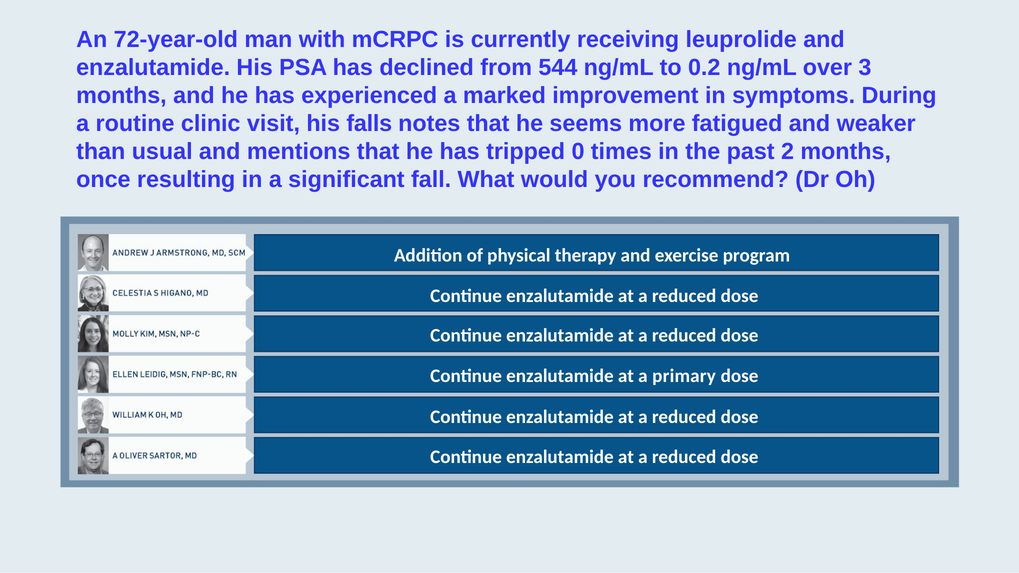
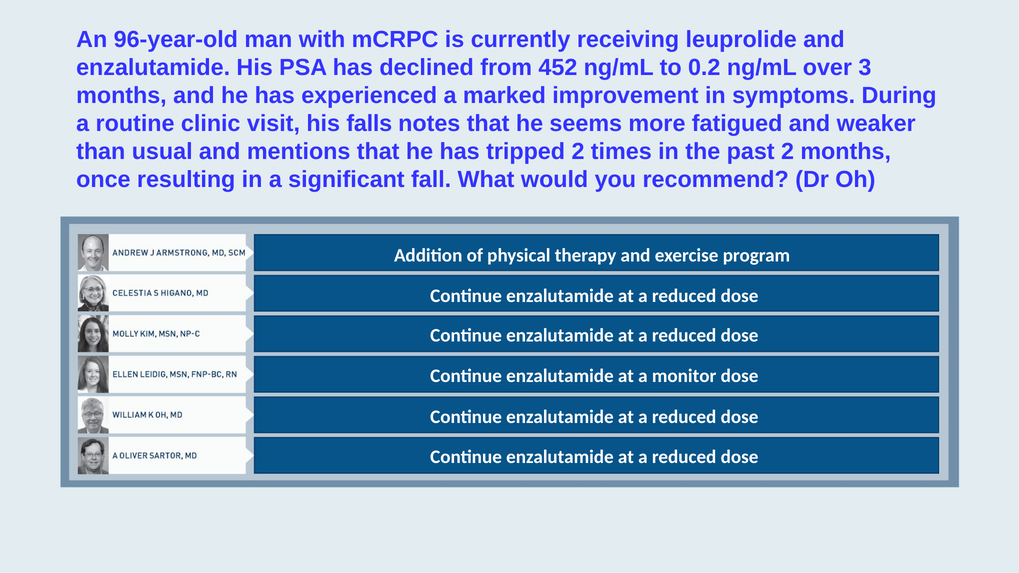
72-year-old: 72-year-old -> 96-year-old (176, 39)
544: 544 -> 452 (558, 67)
tripped 0: 0 -> 2 (578, 151)
primary: primary -> monitor (684, 376)
